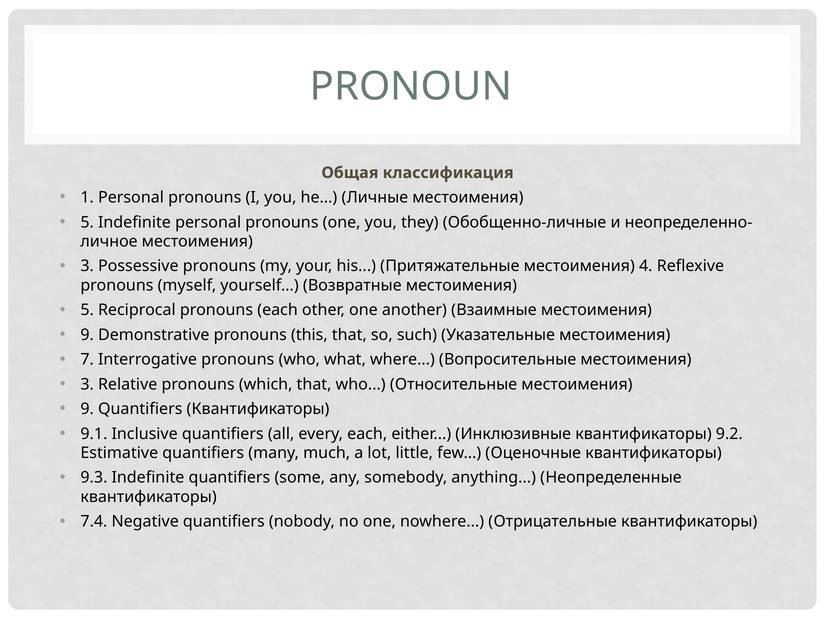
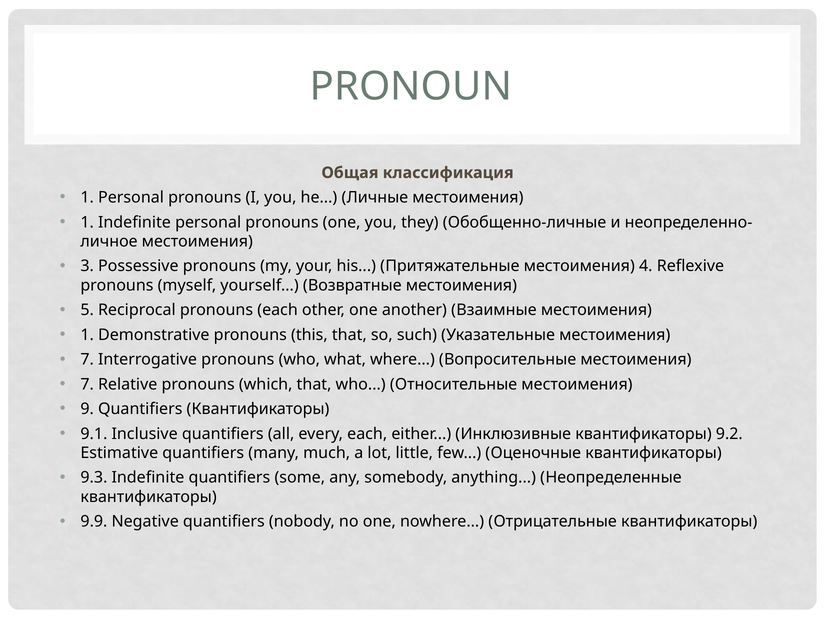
5: 5 -> 1 (87, 222)
9: 9 -> 1 (87, 335)
3: 3 -> 7 (87, 385)
7.4: 7.4 -> 9.9 (94, 522)
